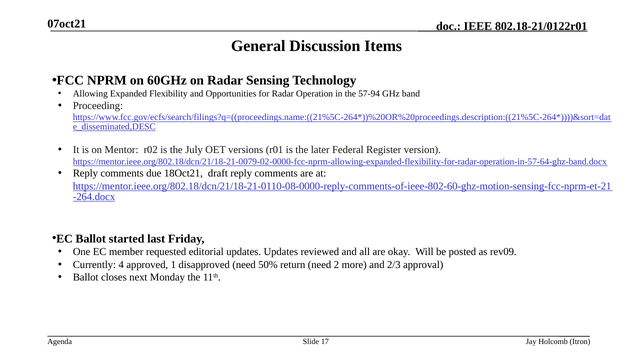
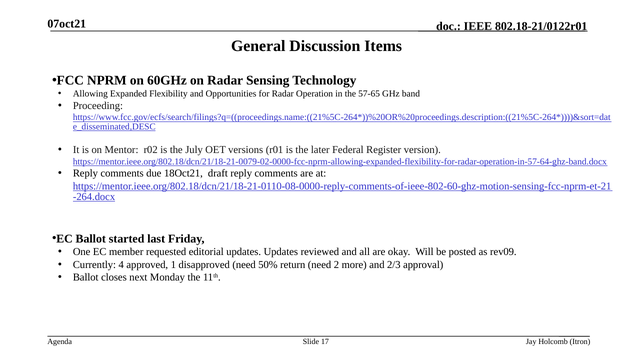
57-94: 57-94 -> 57-65 (369, 94)
